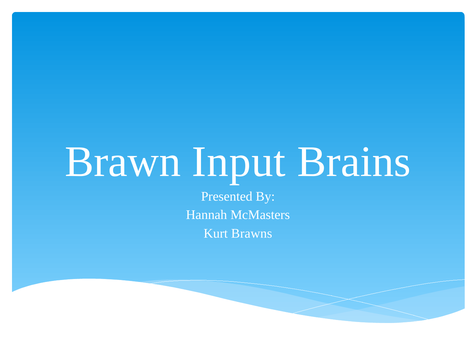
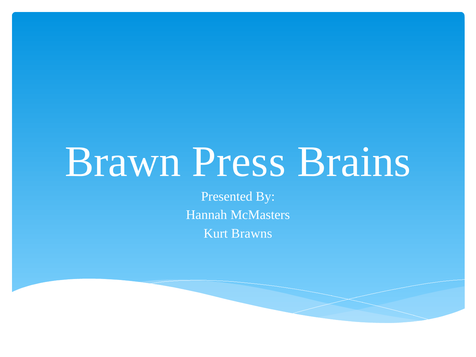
Input: Input -> Press (239, 162)
